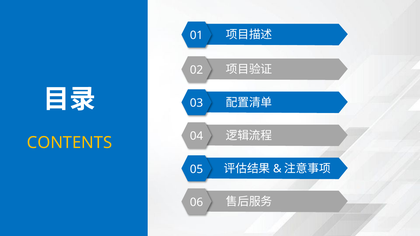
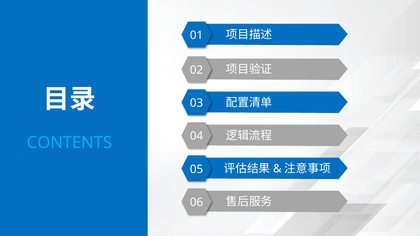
CONTENTS colour: yellow -> light blue (70, 143)
